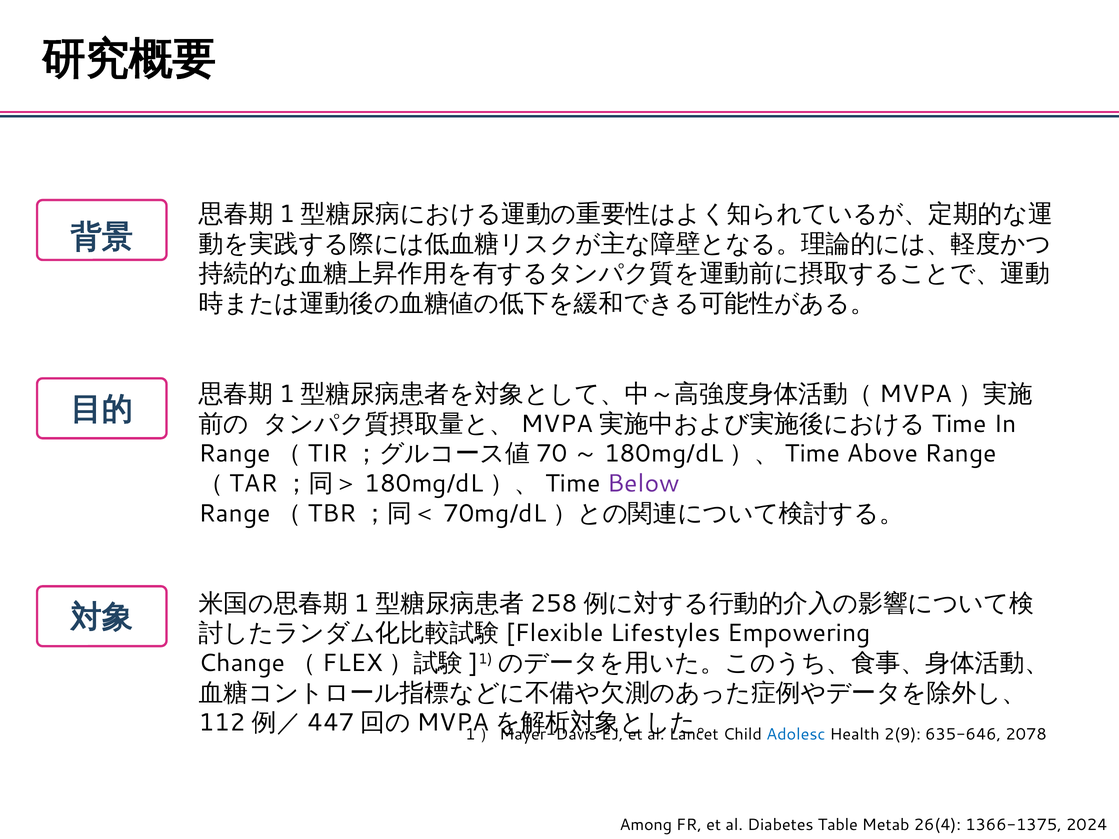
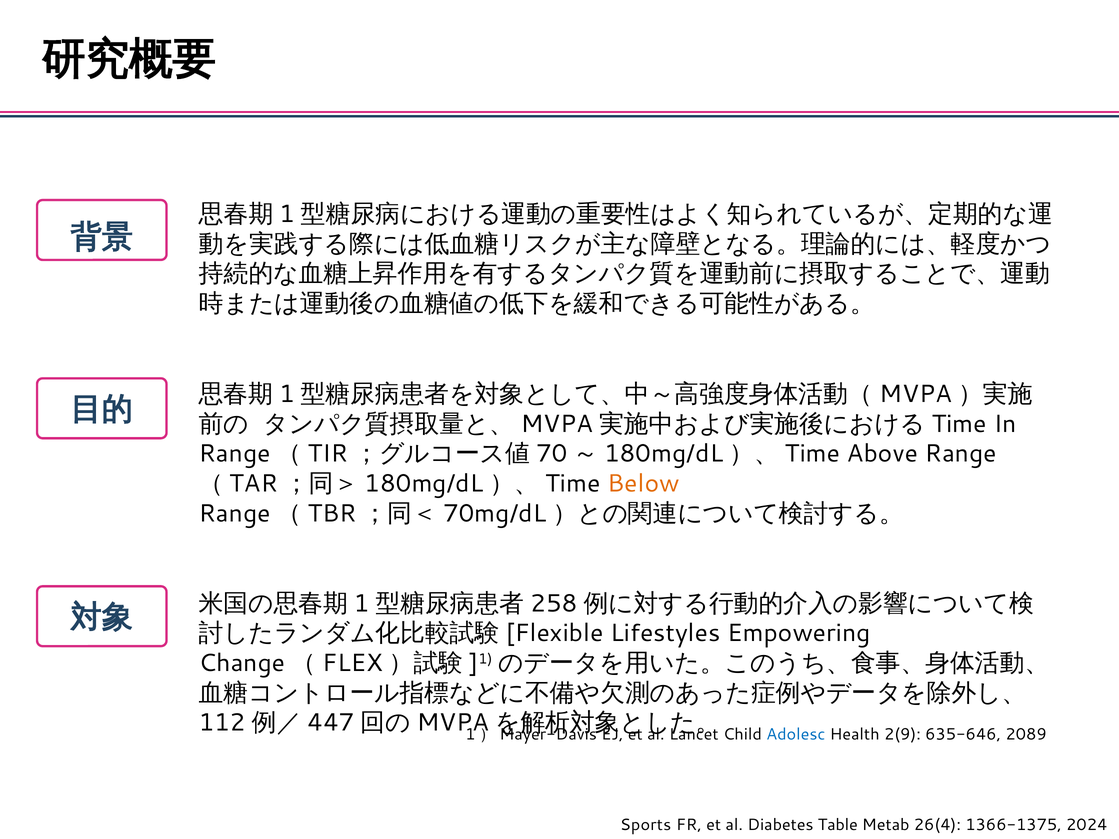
Below colour: purple -> orange (643, 484)
2078: 2078 -> 2089 (1026, 735)
Among: Among -> Sports (646, 825)
